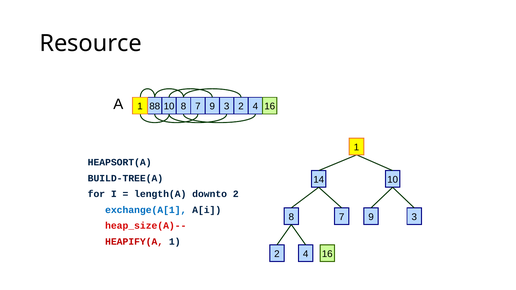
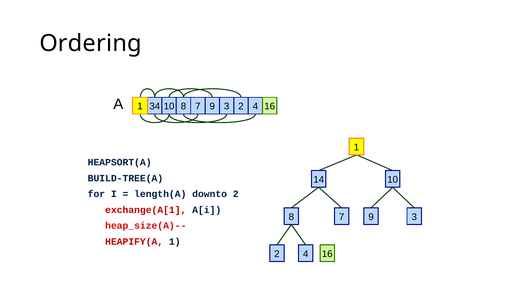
Resource: Resource -> Ordering (91, 43)
88: 88 -> 34 (155, 106)
exchange(A[1 colour: blue -> red (146, 210)
